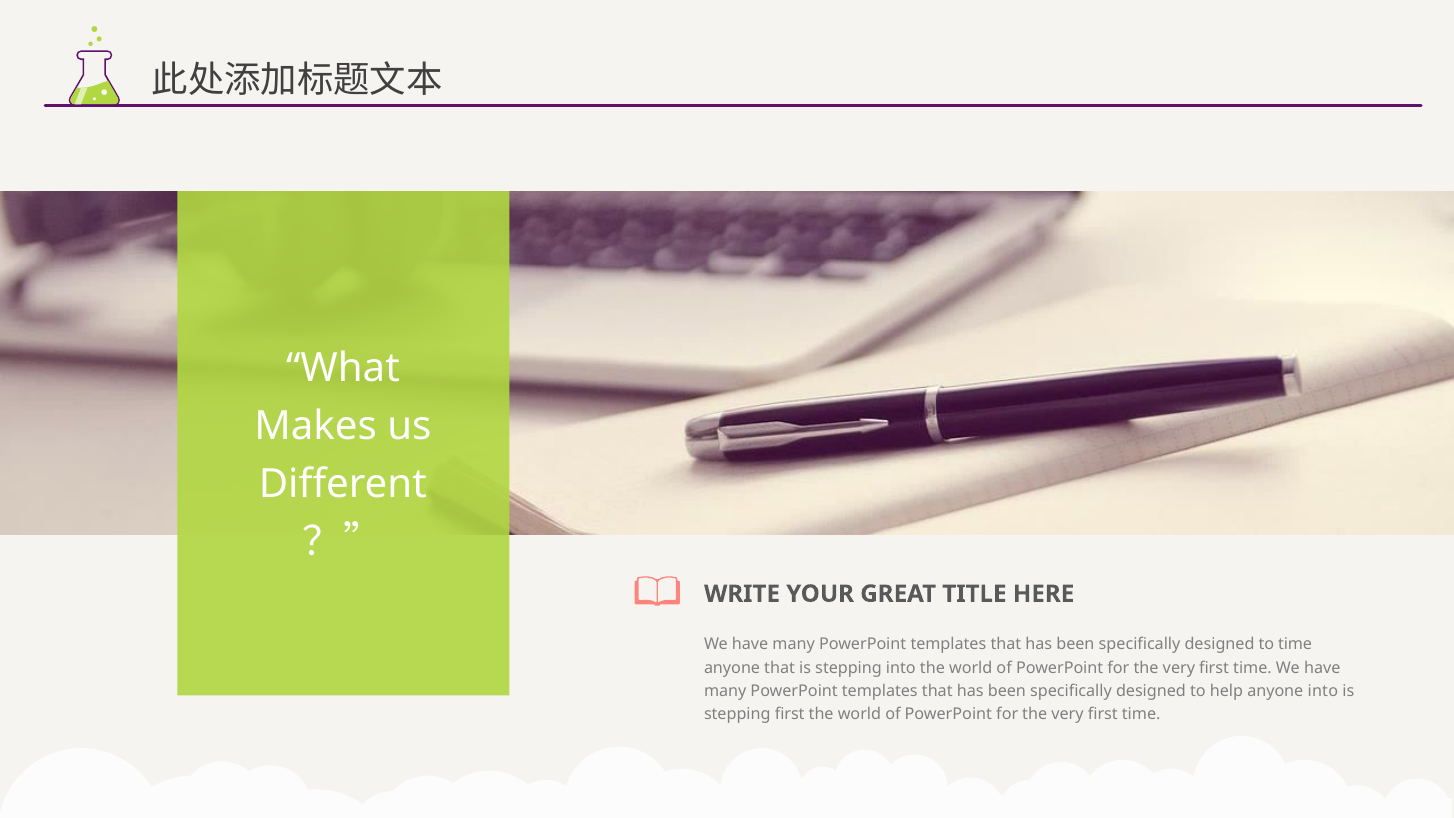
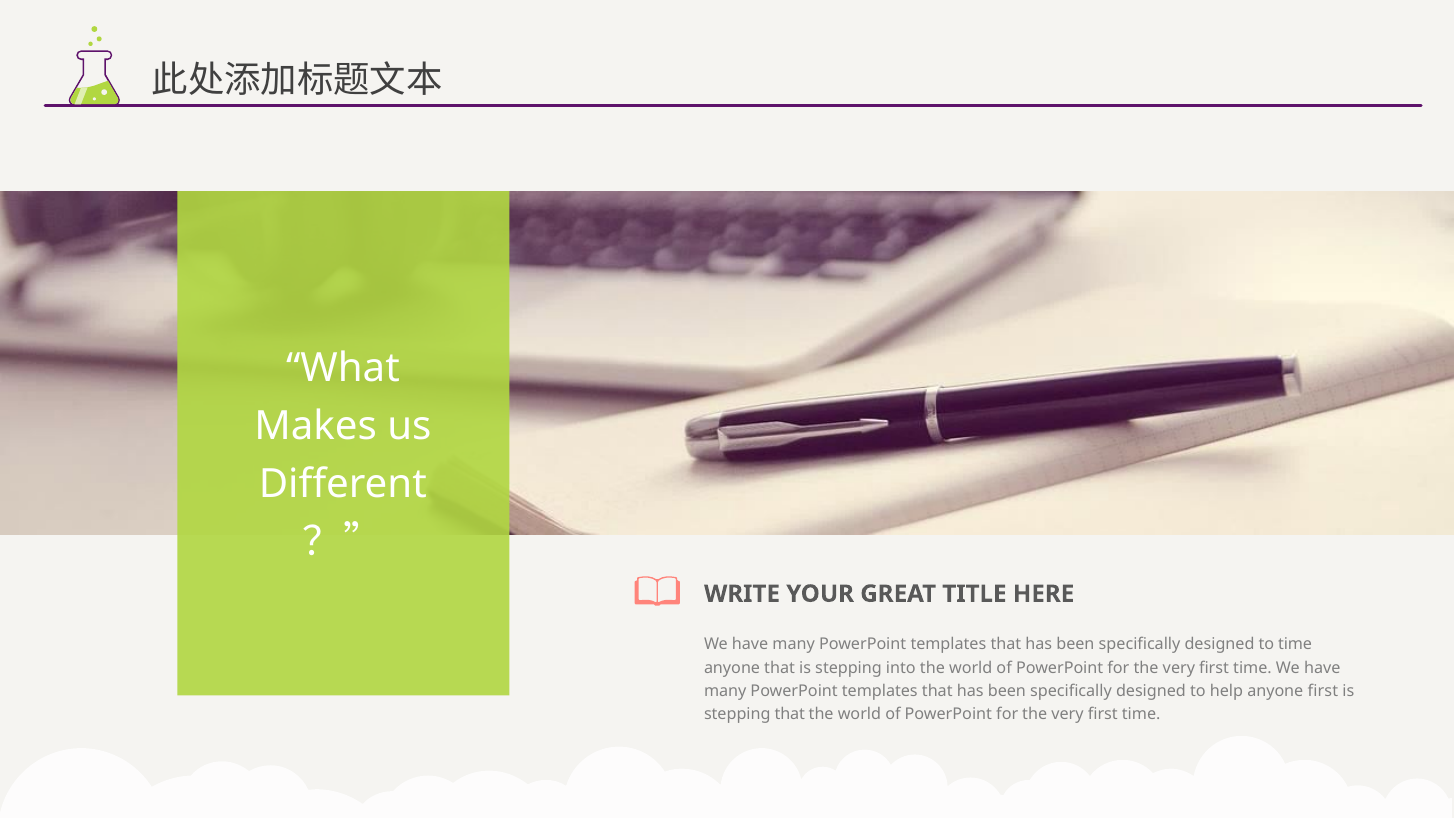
anyone into: into -> first (1323, 691)
stepping first: first -> that (790, 714)
